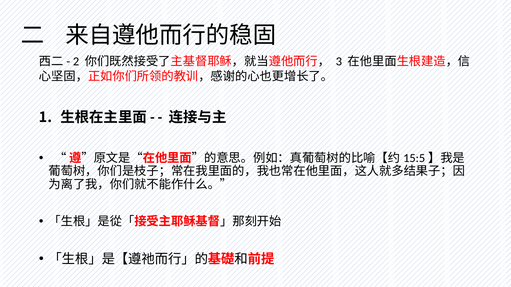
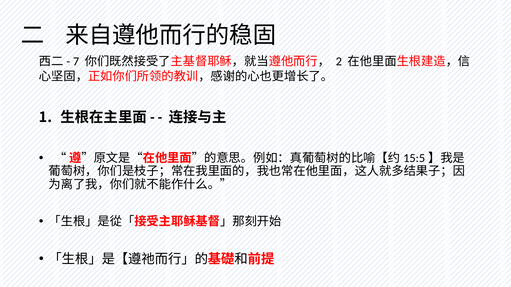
2: 2 -> 7 (76, 62)
3: 3 -> 2 (339, 62)
